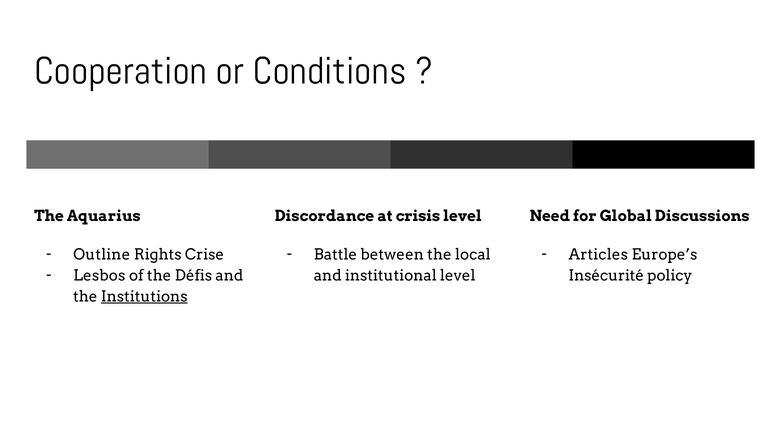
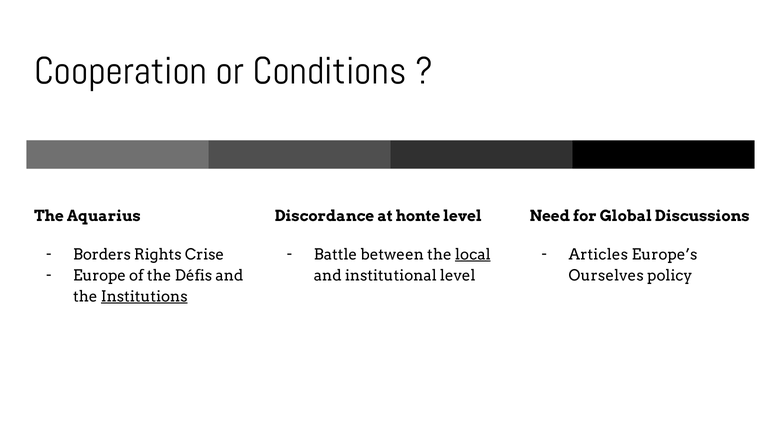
crisis: crisis -> honte (418, 216)
Outline: Outline -> Borders (102, 254)
local underline: none -> present (473, 254)
Lesbos: Lesbos -> Europe (100, 275)
Insécurité: Insécurité -> Ourselves (606, 275)
